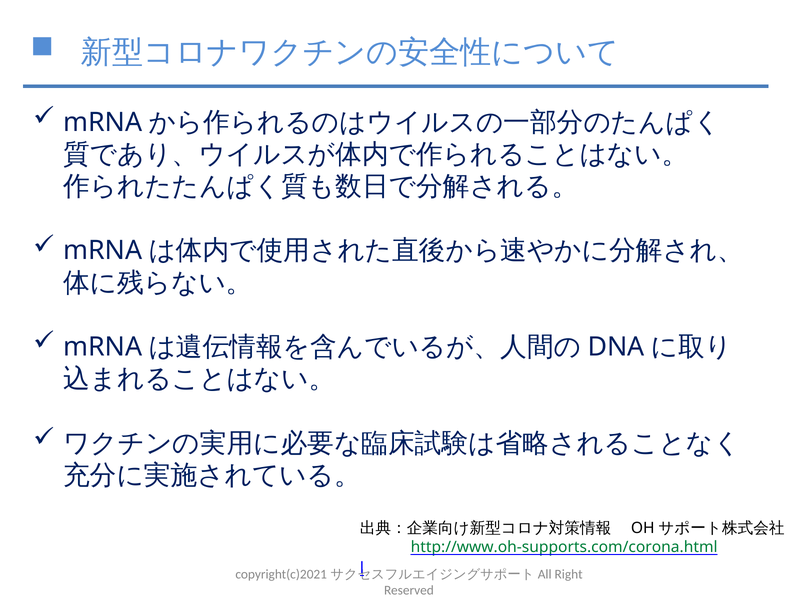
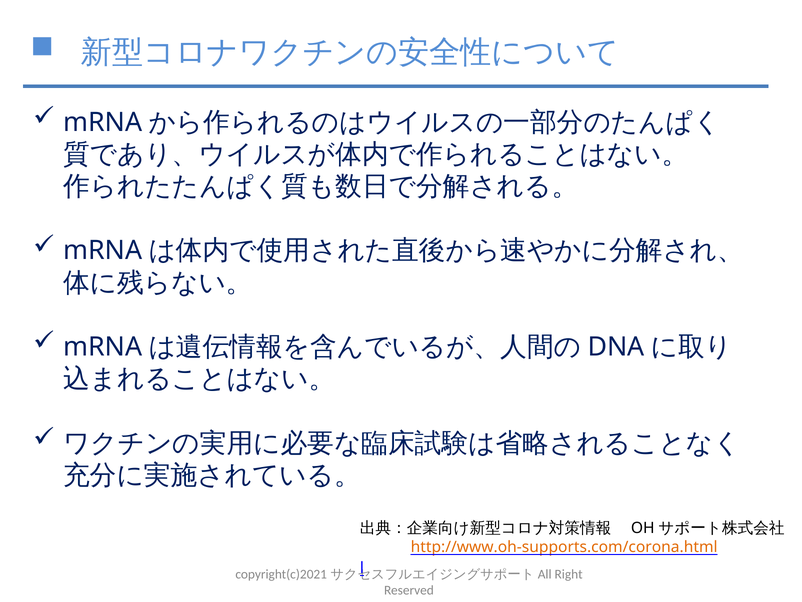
http://www.oh-supports.com/corona.html colour: green -> orange (564, 547)
